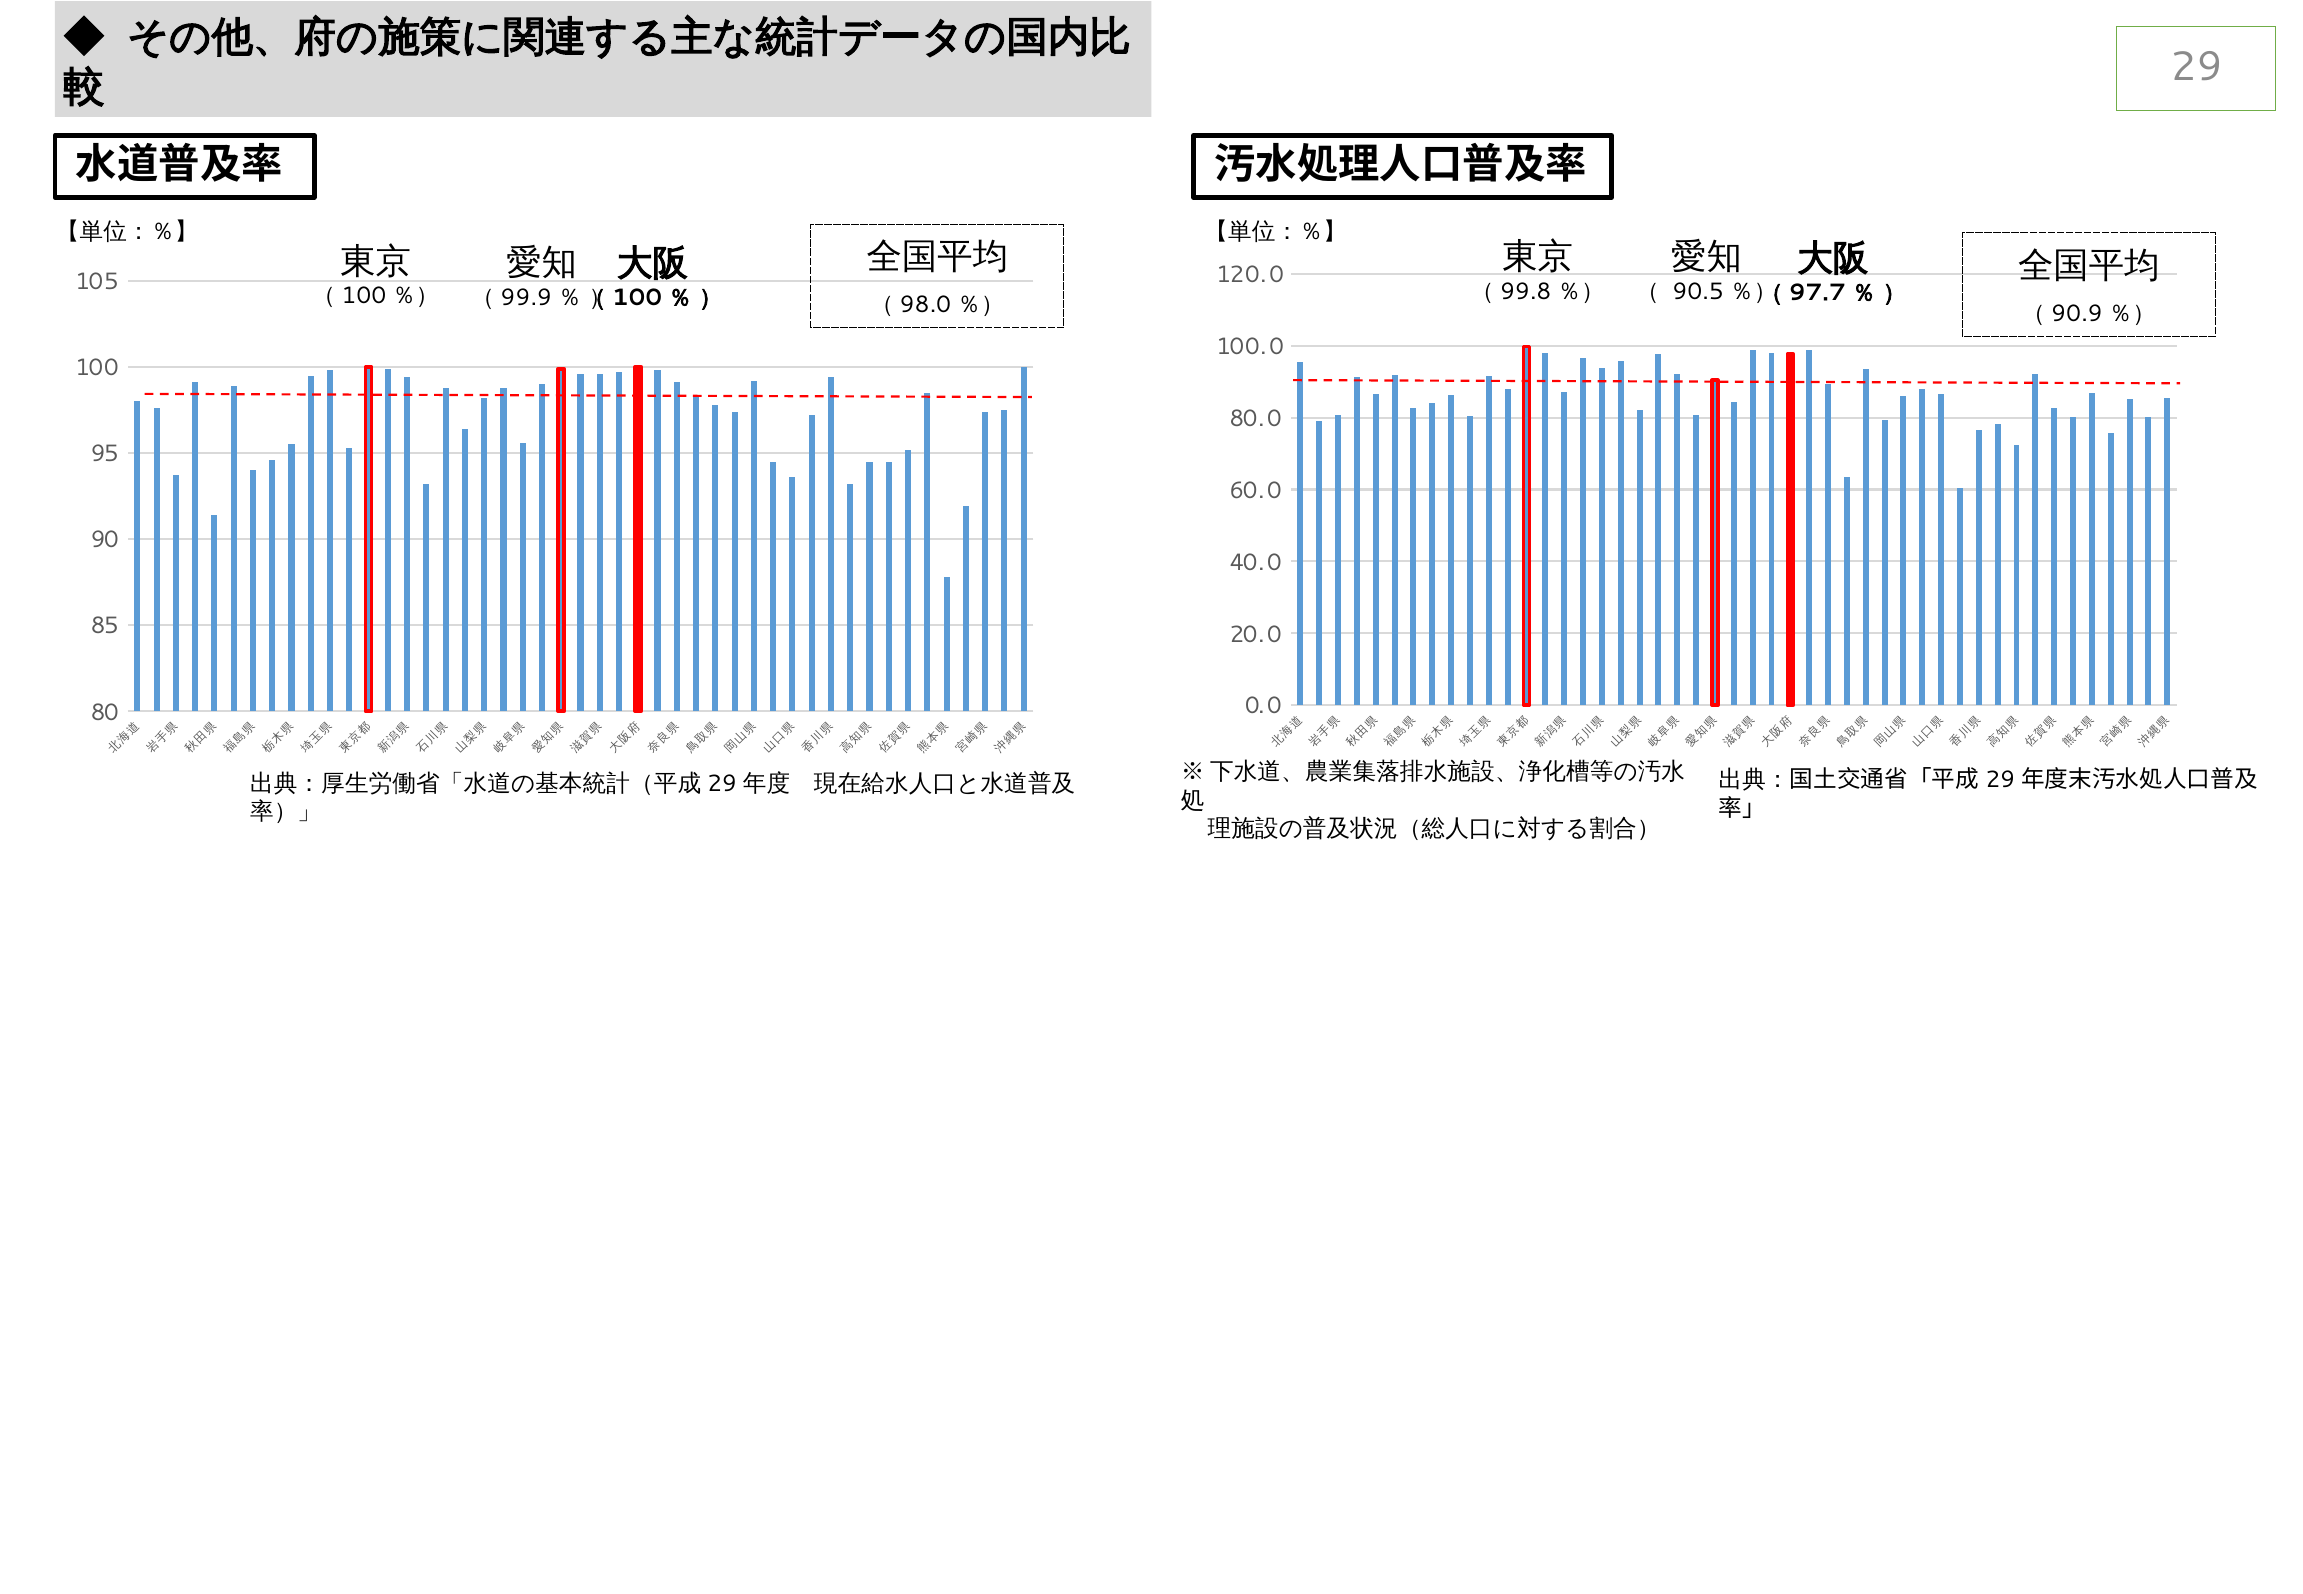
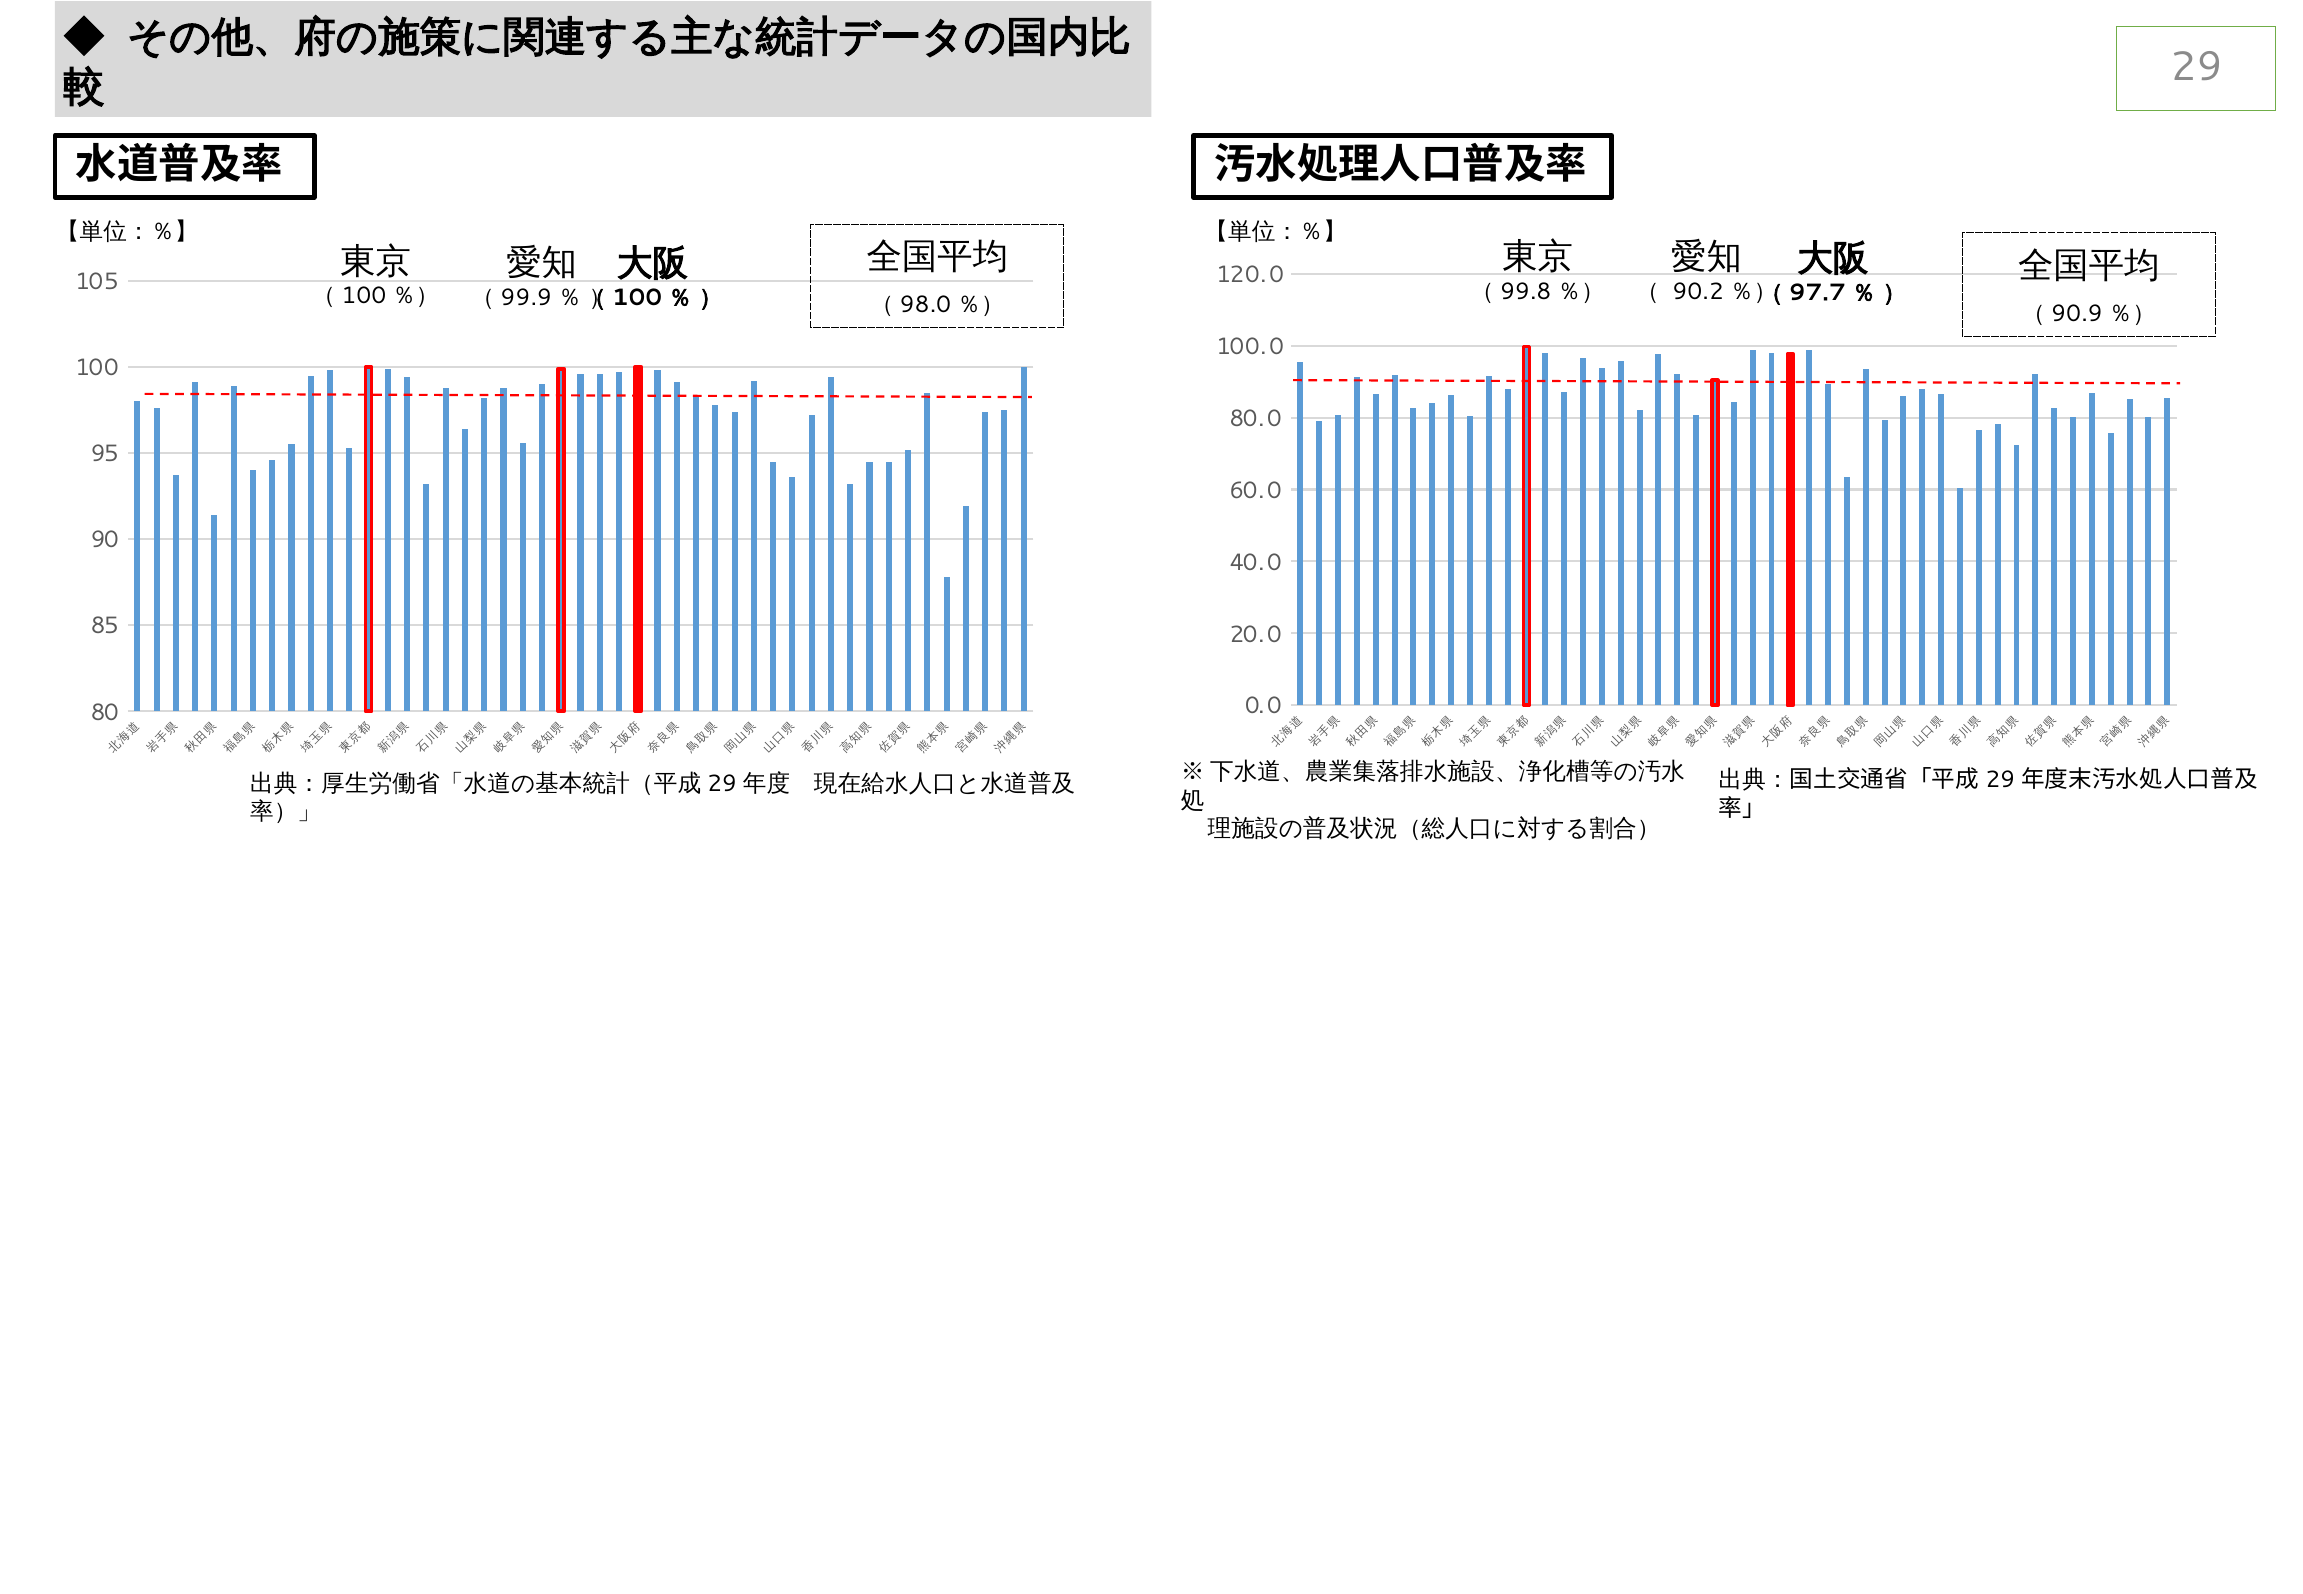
90.5: 90.5 -> 90.2 (1698, 292)
